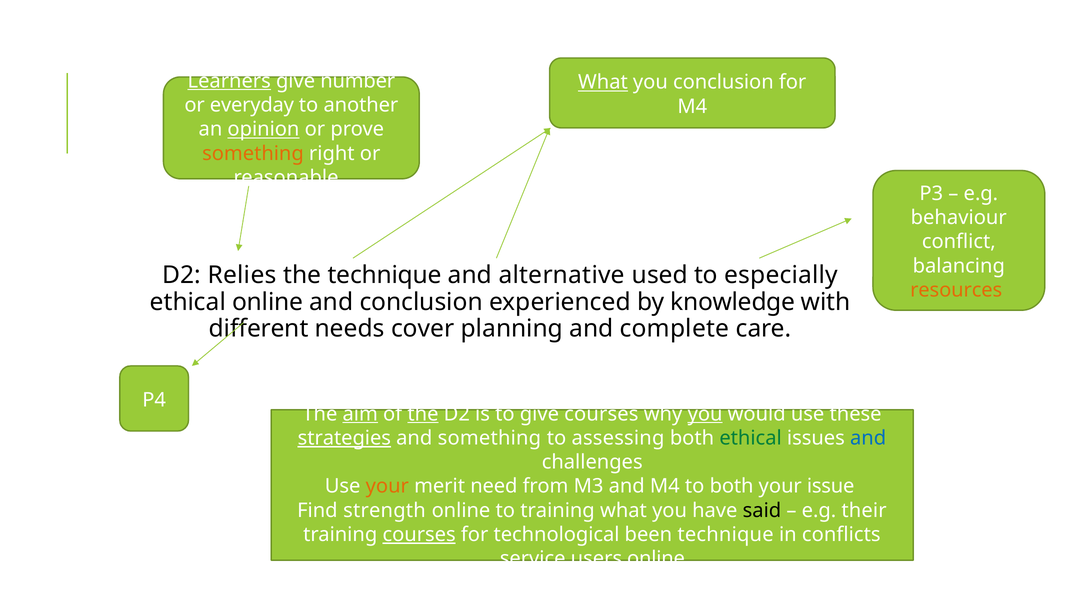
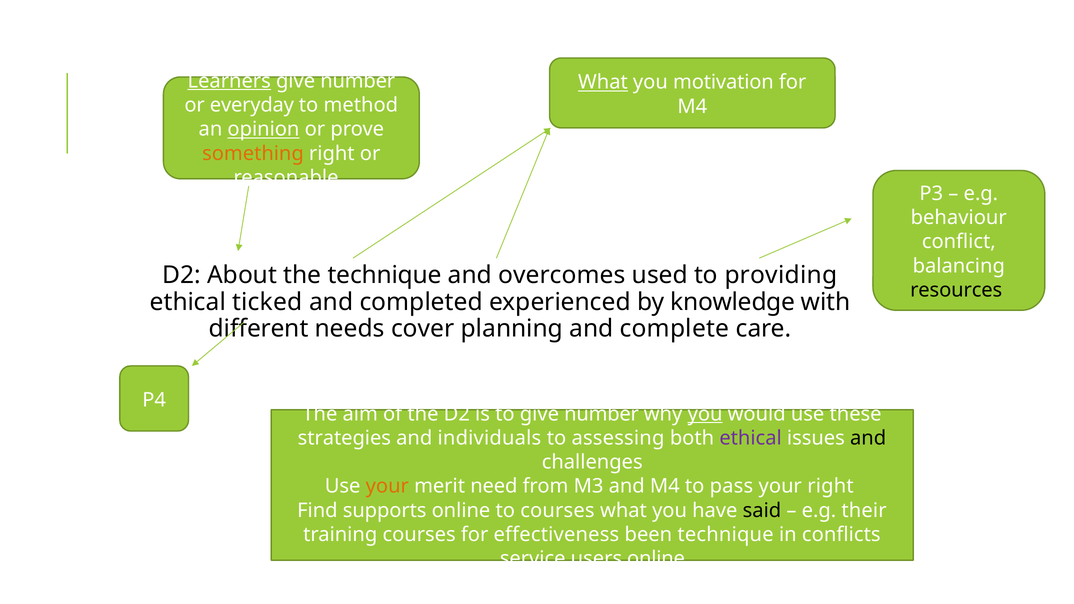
you conclusion: conclusion -> motivation (723, 82)
another: another -> method (361, 105)
Relies: Relies -> About (242, 275)
alternative: alternative -> overcomes (562, 275)
especially: especially -> providing (781, 275)
resources colour: orange -> black (956, 290)
ethical online: online -> ticked (267, 302)
and conclusion: conclusion -> completed (421, 302)
aim underline: present -> none (360, 414)
the underline: present -> none (423, 414)
to give courses: courses -> number (602, 414)
strategies underline: present -> none (344, 438)
and something: something -> individuals (489, 438)
ethical colour: green -> purple (751, 438)
and colour: blue -> black (868, 438)
to both: both -> pass (731, 486)
your issue: issue -> right (830, 486)
strength: strength -> supports (385, 511)
to training: training -> courses (557, 511)
courses underline: present -> none (419, 535)
technological: technological -> effectiveness (556, 535)
